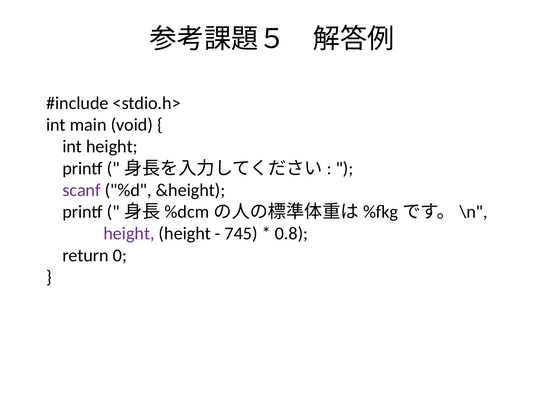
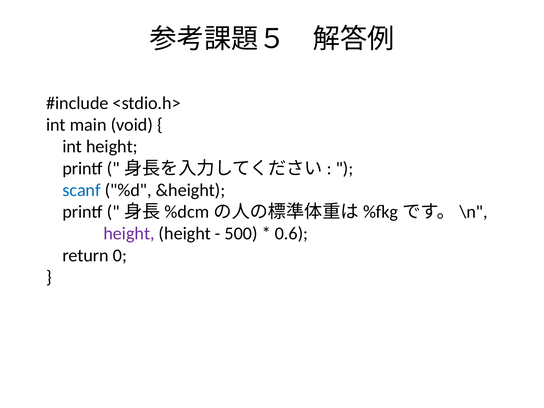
scanf colour: purple -> blue (82, 190)
745: 745 -> 500 (241, 234)
0.8: 0.8 -> 0.6 (291, 234)
